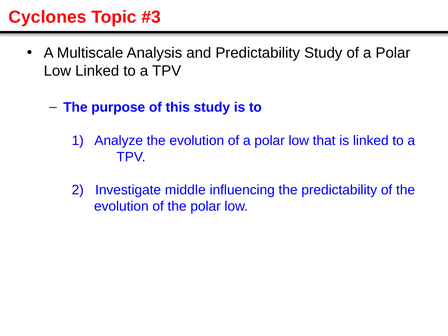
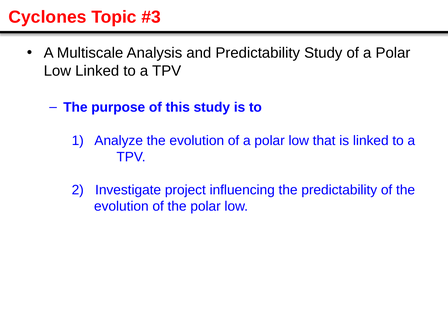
middle: middle -> project (185, 190)
